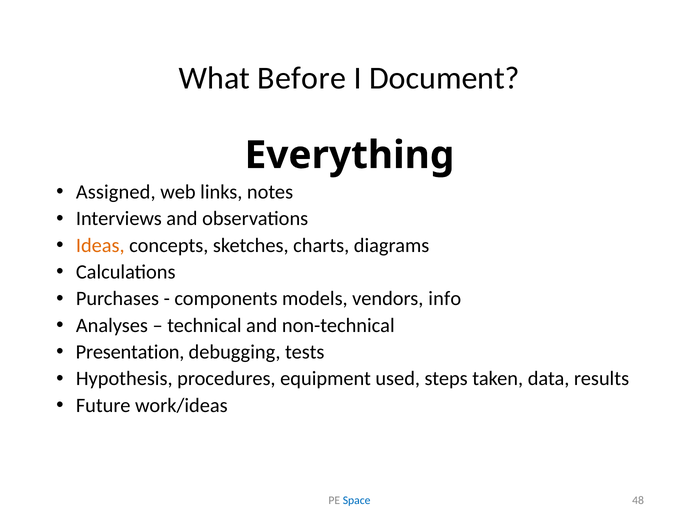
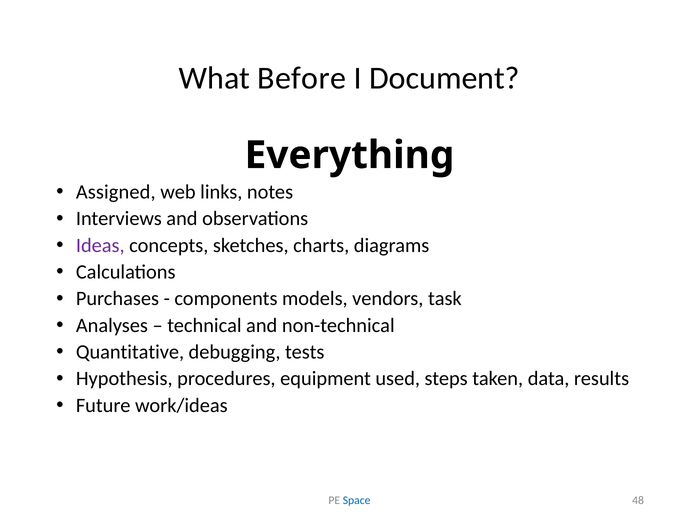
Ideas colour: orange -> purple (100, 245)
info: info -> task (445, 299)
Presentation: Presentation -> Quantitative (130, 352)
